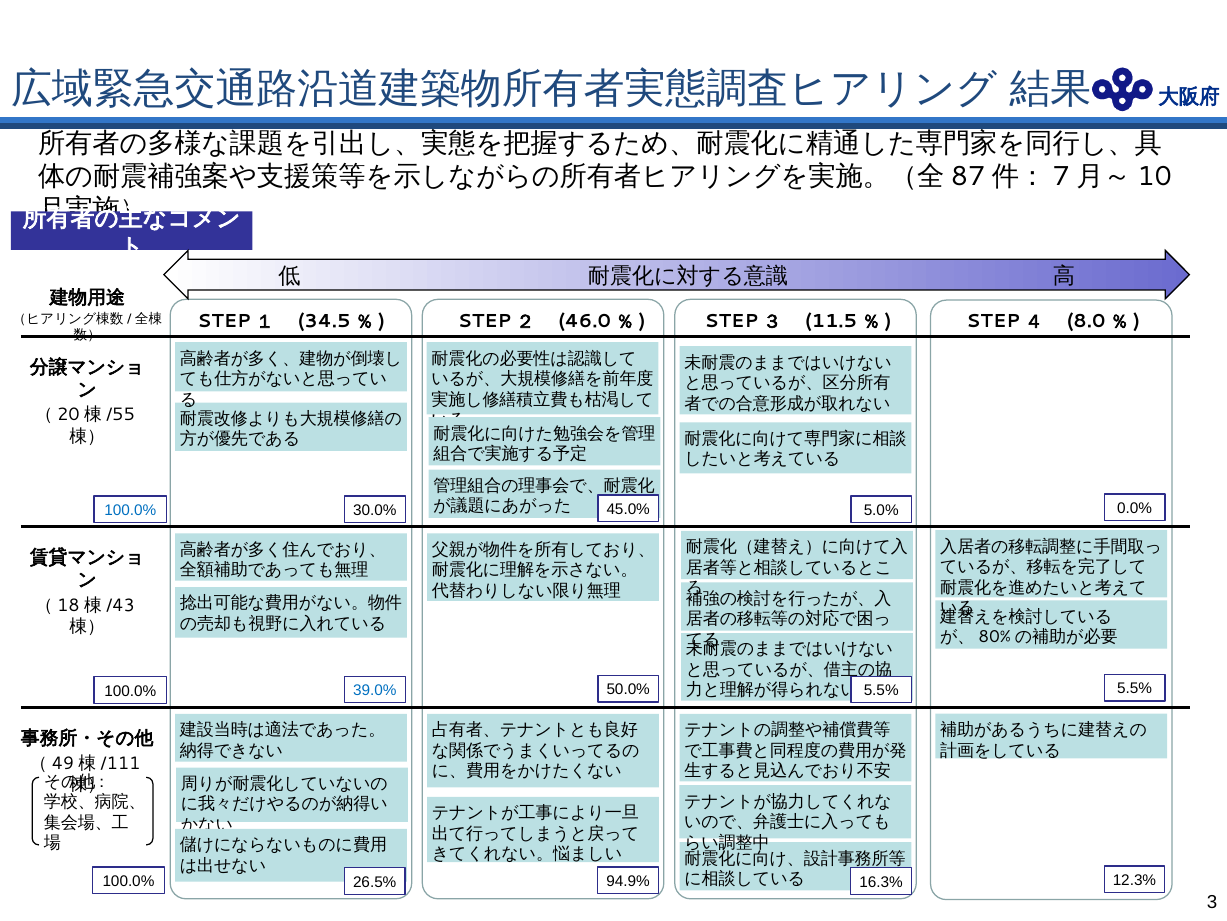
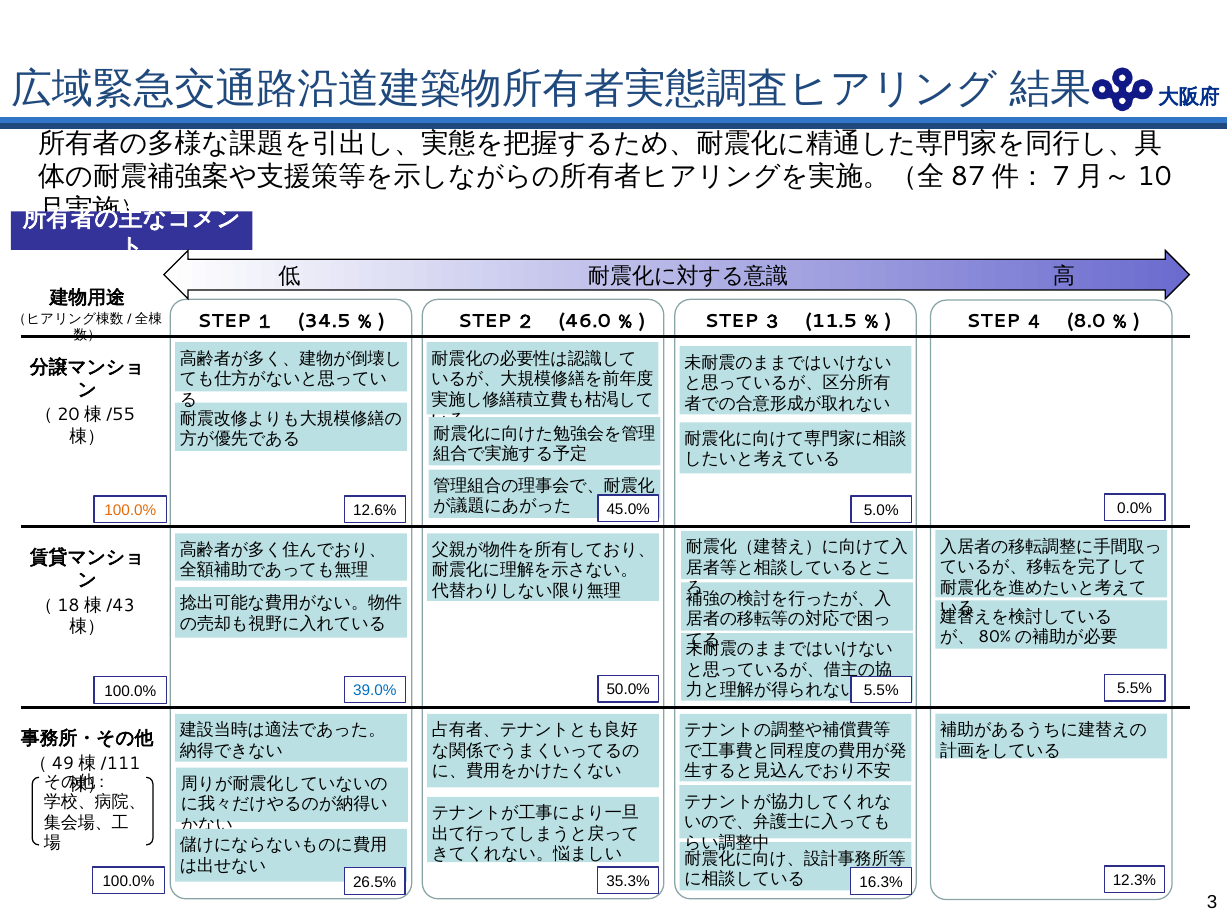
30.0%: 30.0% -> 12.6% (375, 510)
100.0% colour: blue -> orange (130, 510)
94.9%: 94.9% -> 35.3% (628, 881)
